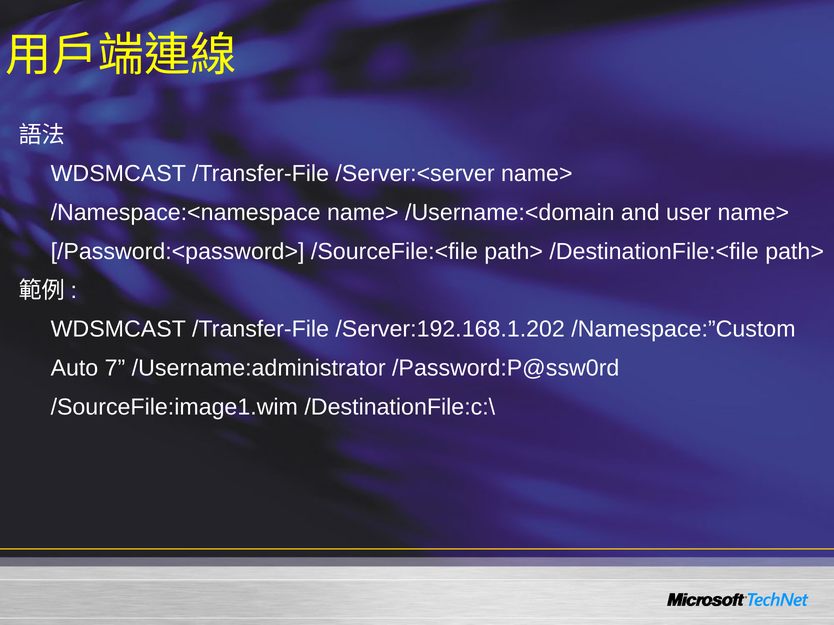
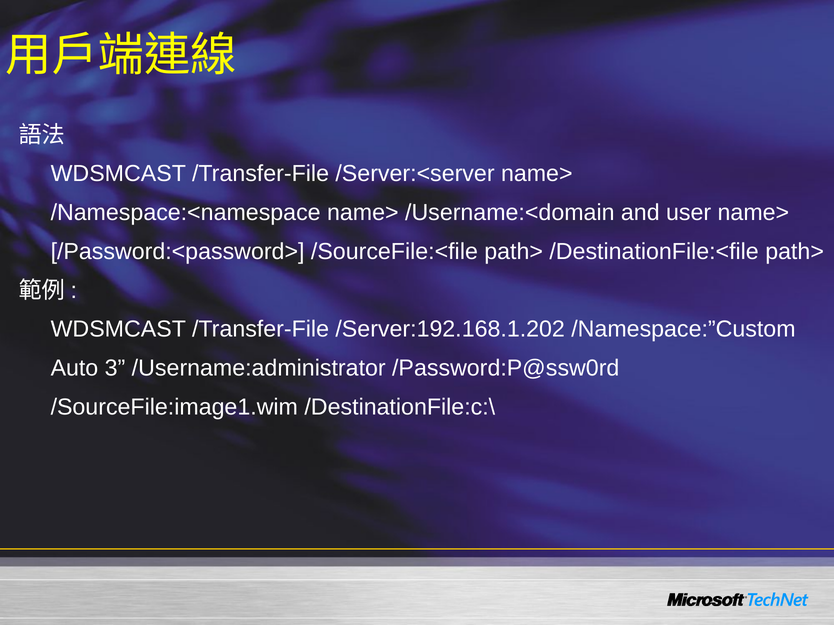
7: 7 -> 3 (115, 369)
